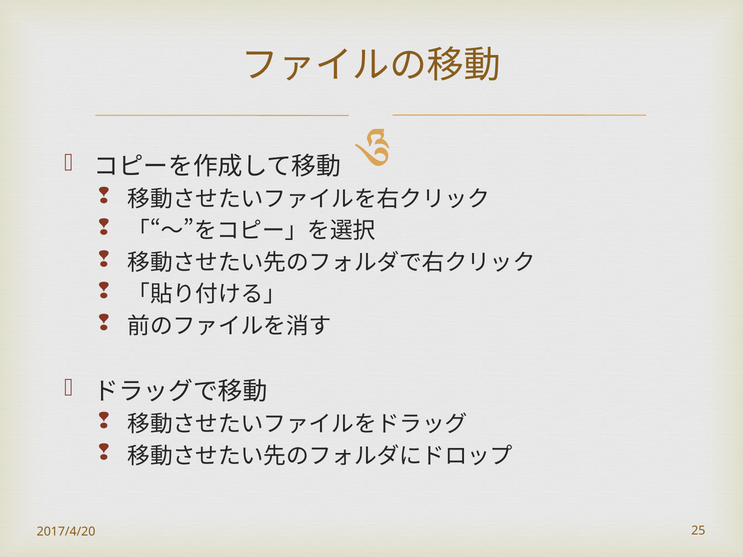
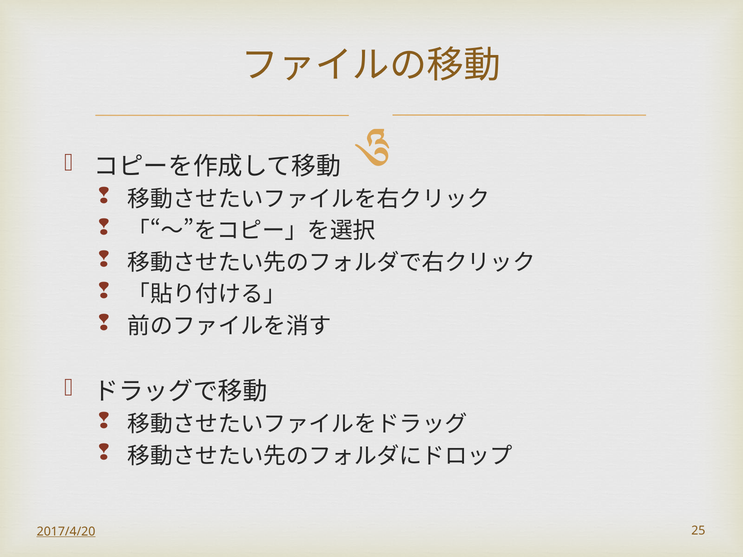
2017/4/20 underline: none -> present (66, 532)
